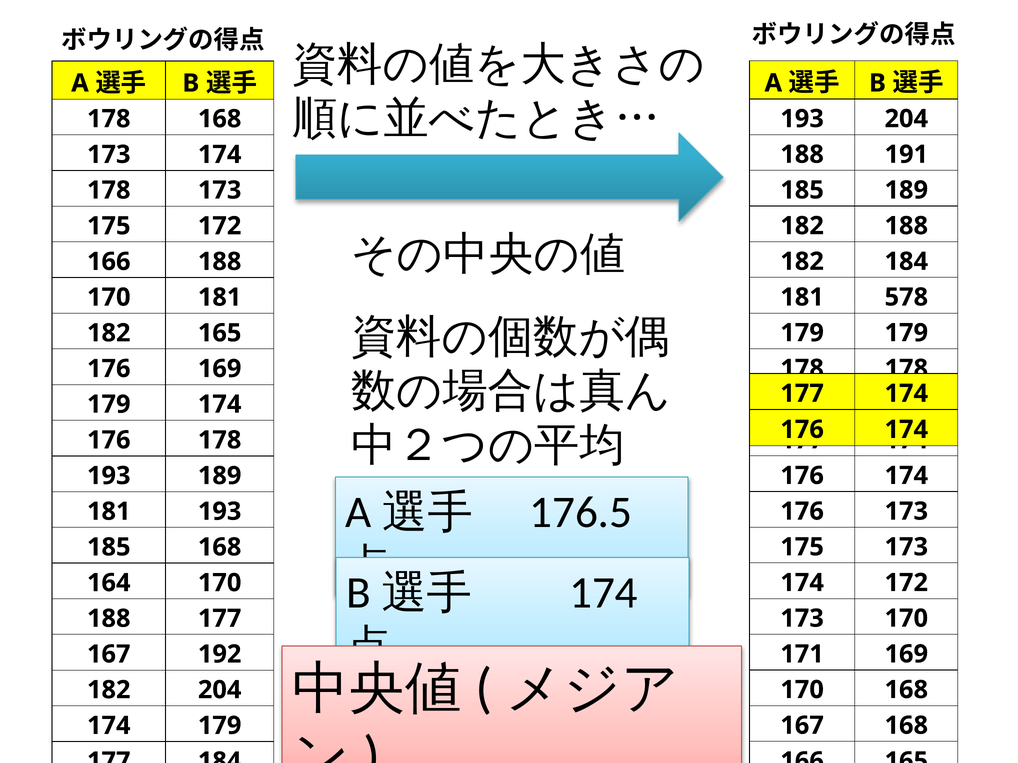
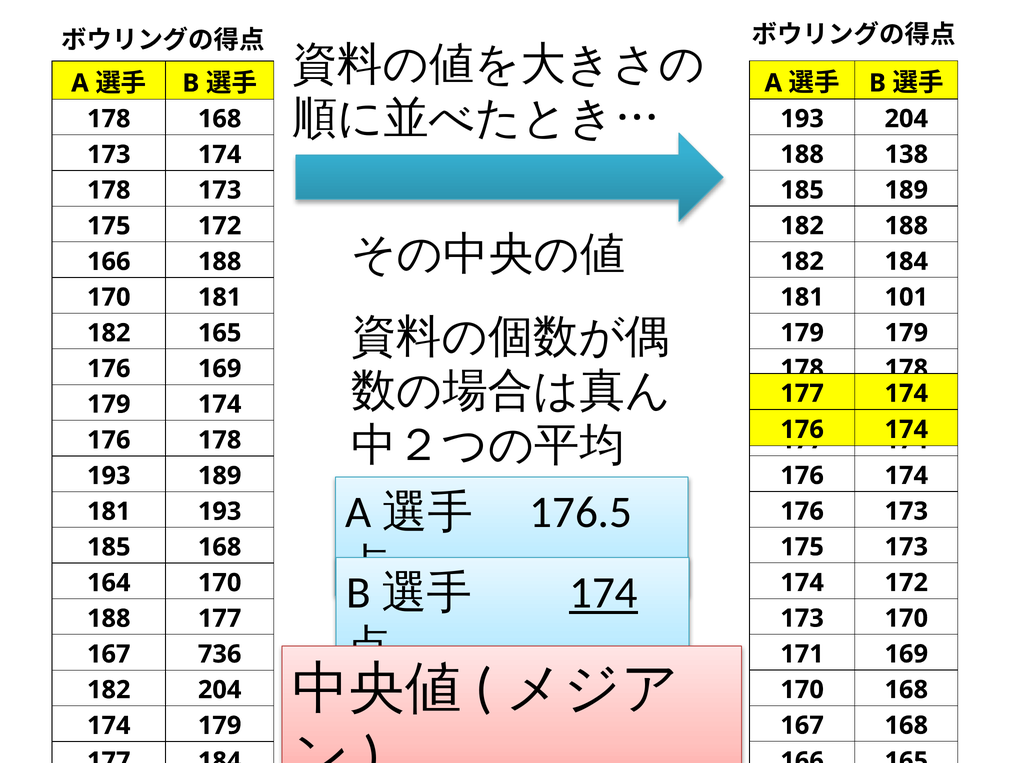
191: 191 -> 138 (906, 155)
578: 578 -> 101 (906, 297)
174 underline: none -> present (604, 593)
192: 192 -> 736 (220, 655)
